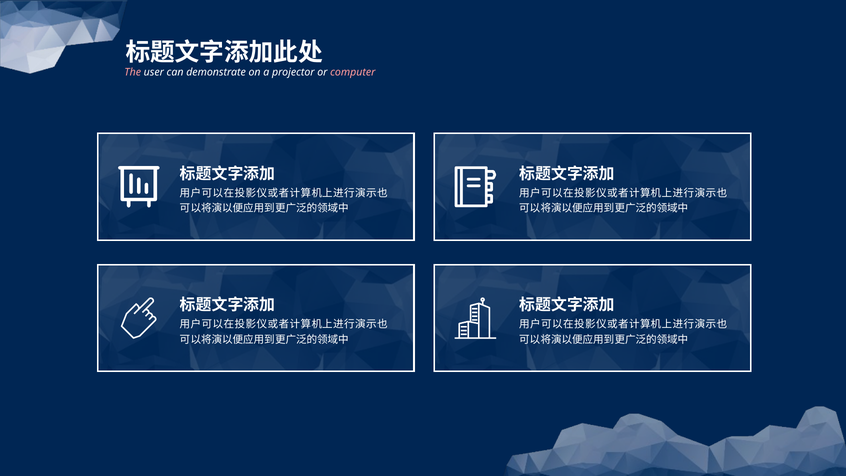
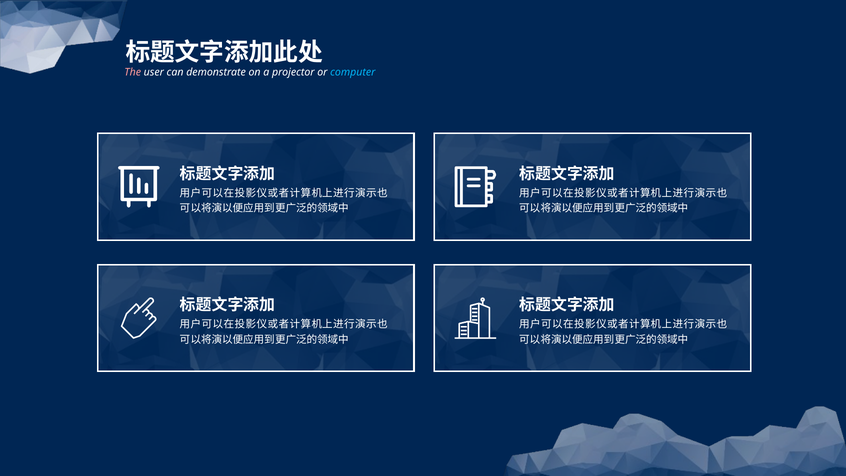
computer colour: pink -> light blue (353, 72)
